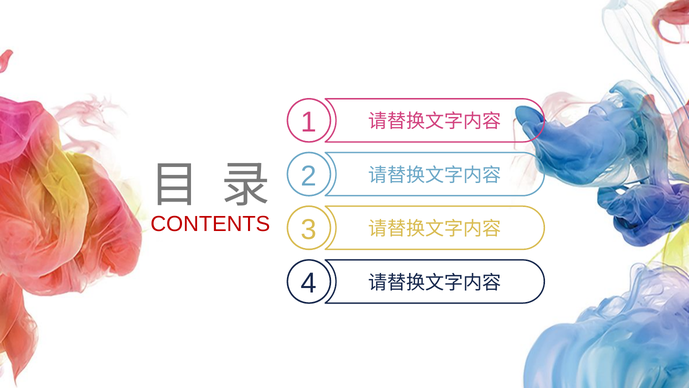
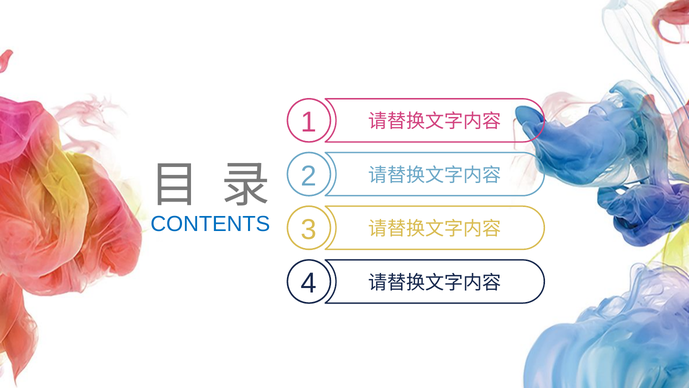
CONTENTS colour: red -> blue (210, 224)
